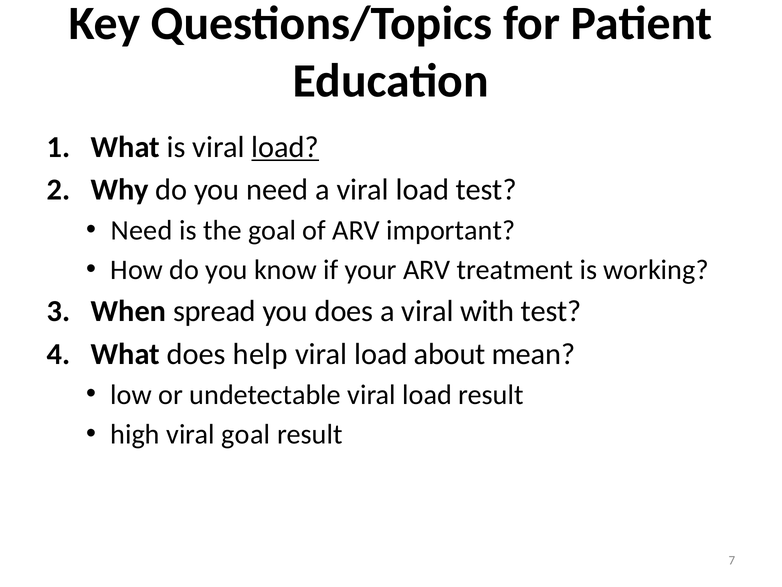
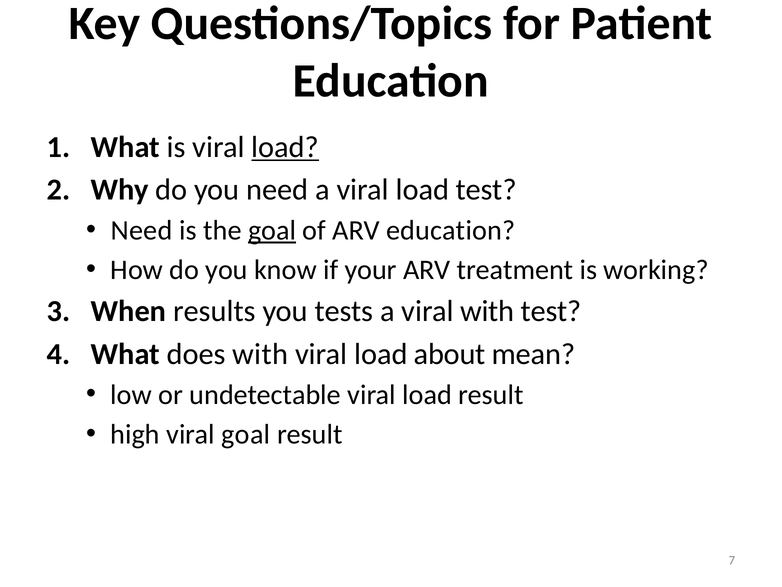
goal underline: none -> present (272, 230)
ARV important: important -> education (451, 230)
spread: spread -> results (214, 311)
you does: does -> tests (344, 311)
does help: help -> with (260, 354)
